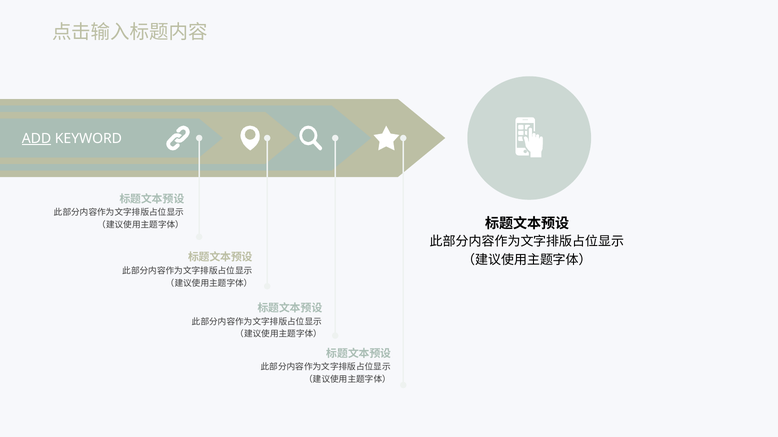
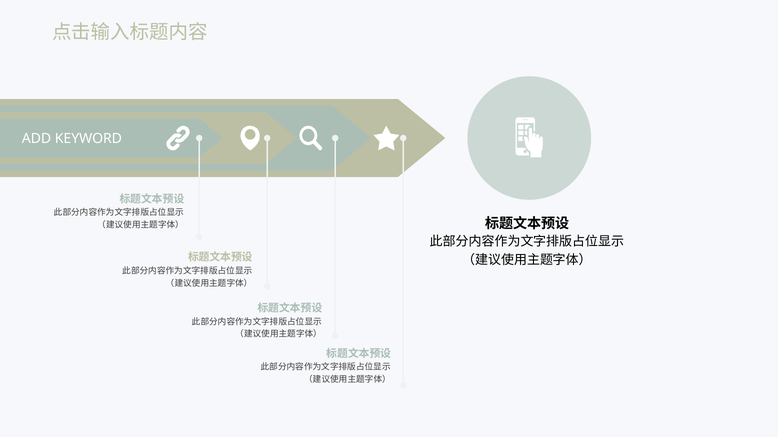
ADD underline: present -> none (37, 139)
